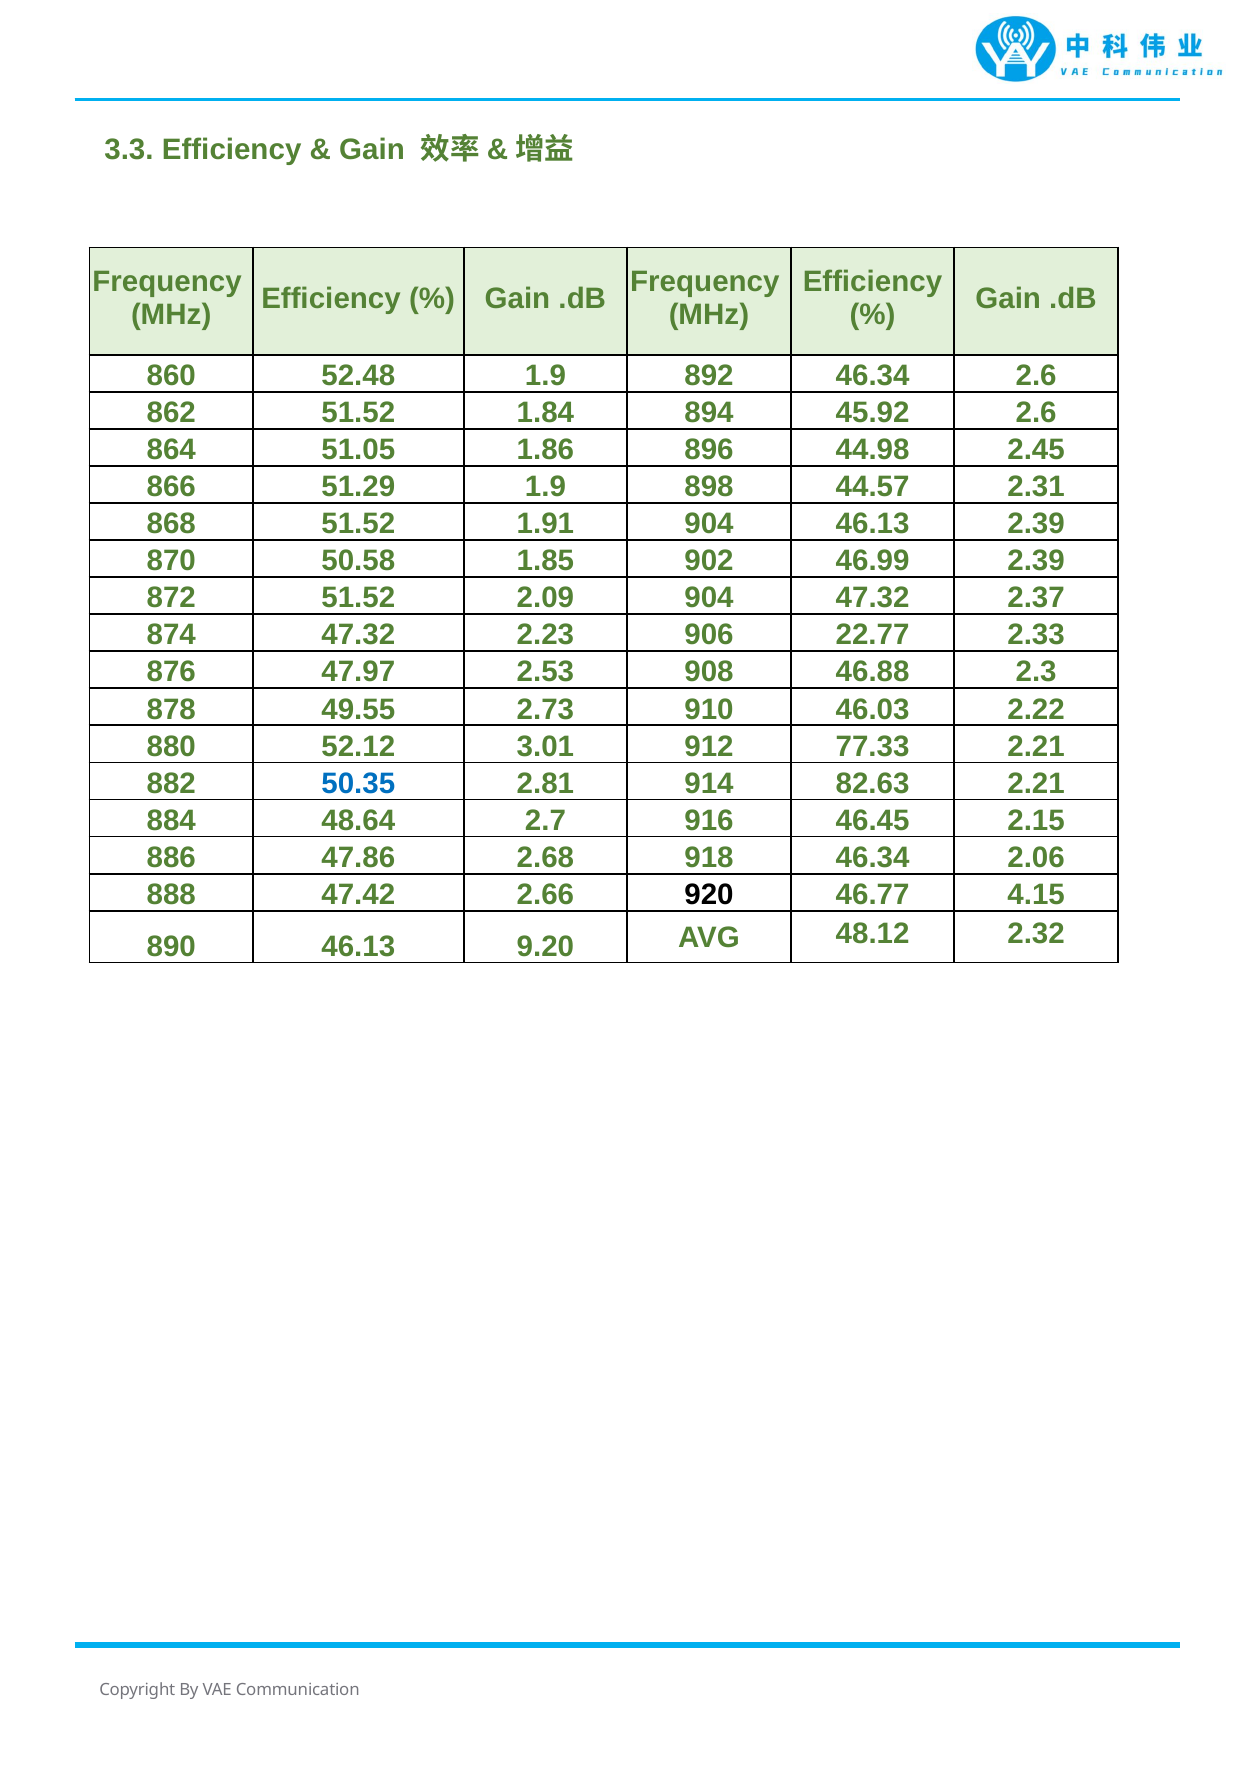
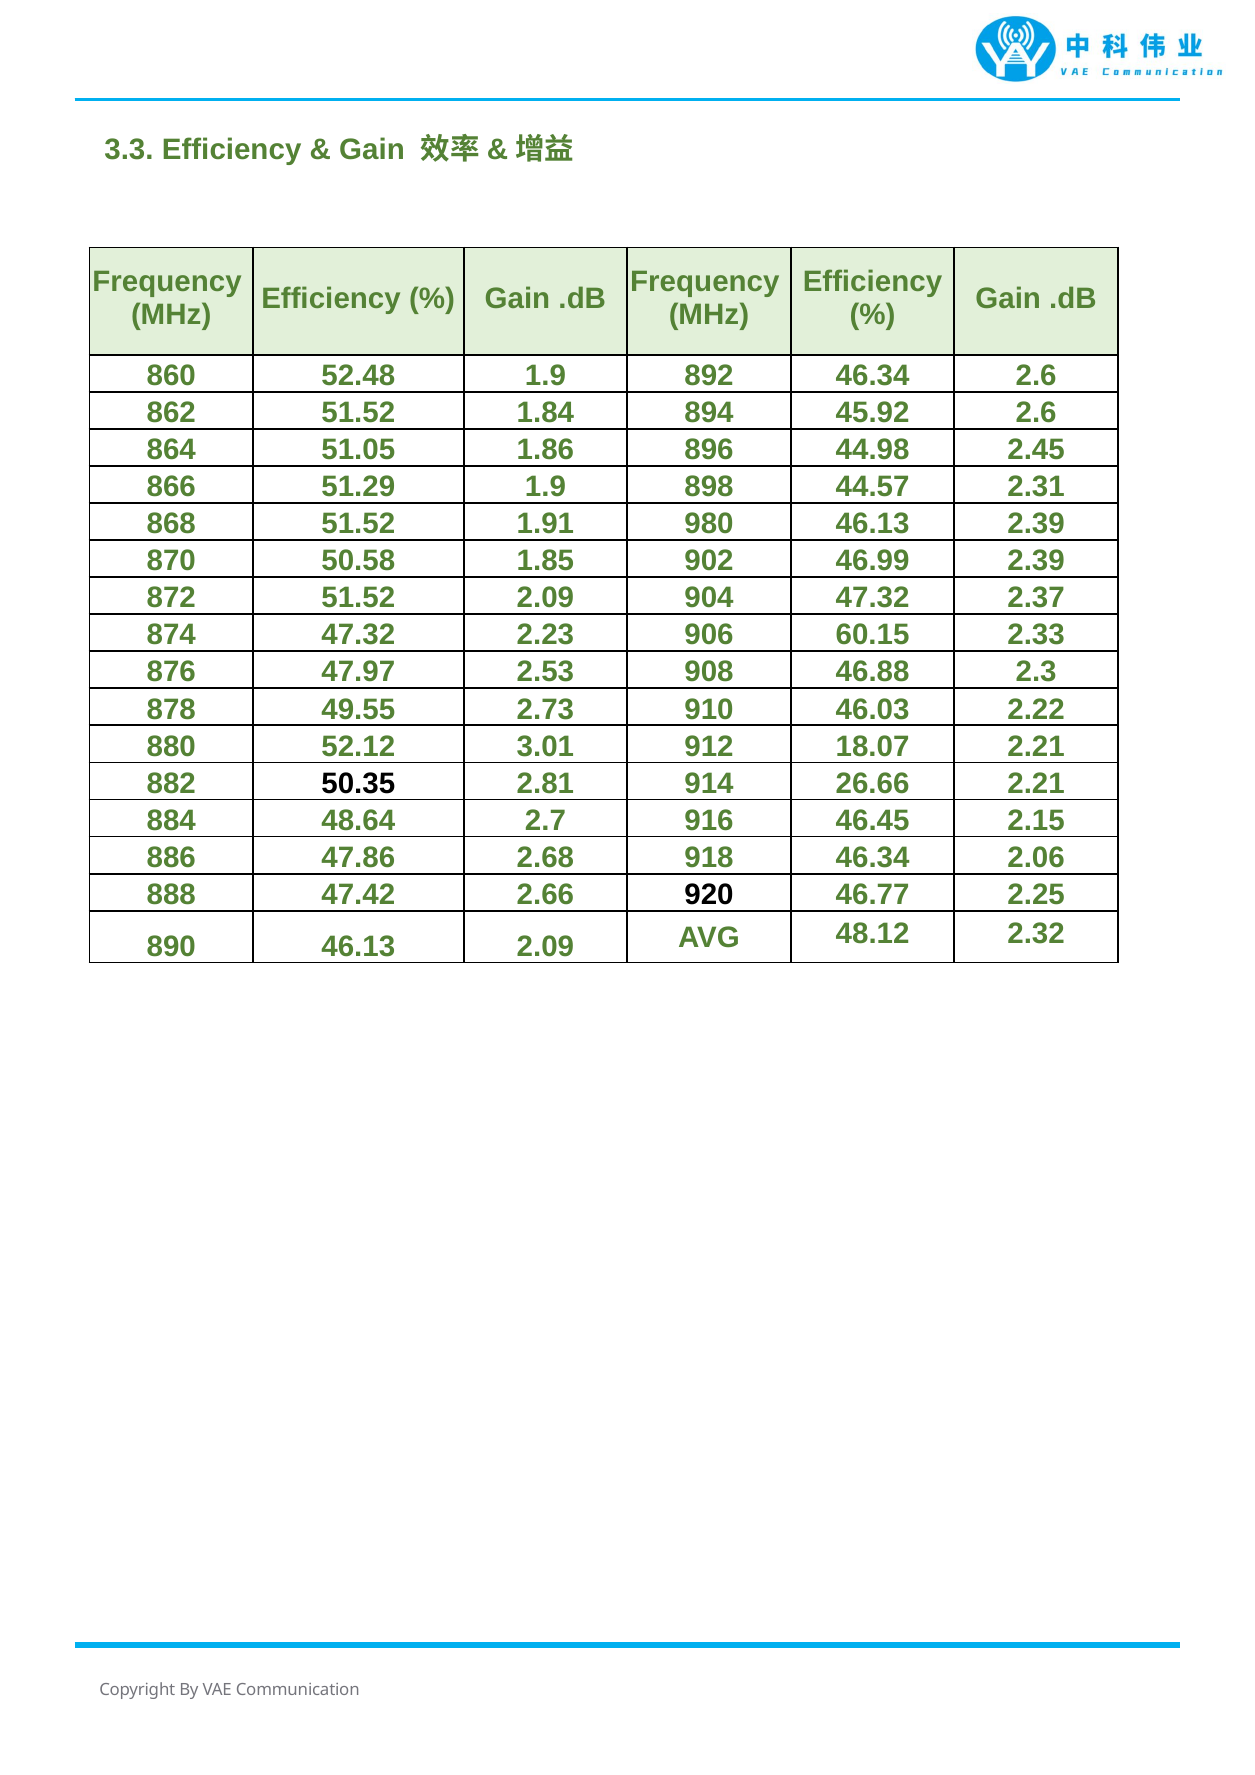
1.91 904: 904 -> 980 (709, 524)
22.77: 22.77 -> 60.15 (873, 635)
77.33: 77.33 -> 18.07 (873, 746)
50.35 colour: blue -> black (358, 783)
82.63: 82.63 -> 26.66 (873, 783)
4.15: 4.15 -> 2.25 (1036, 895)
46.13 9.20: 9.20 -> 2.09 (545, 946)
